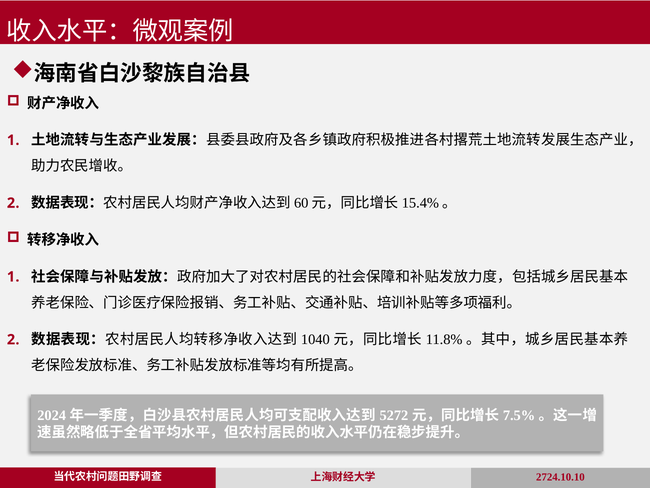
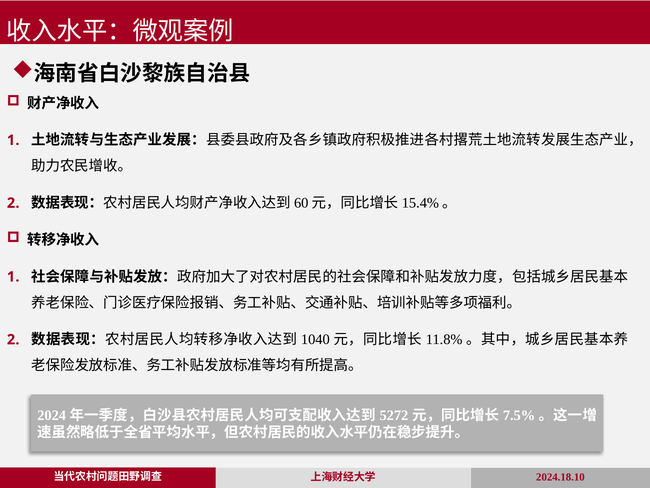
2724.10.10: 2724.10.10 -> 2024.18.10 (560, 477)
